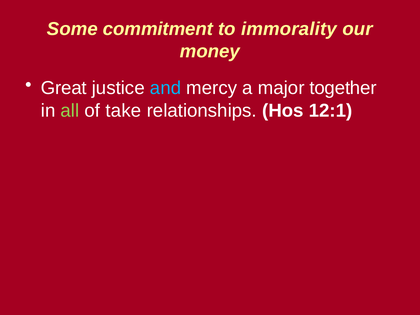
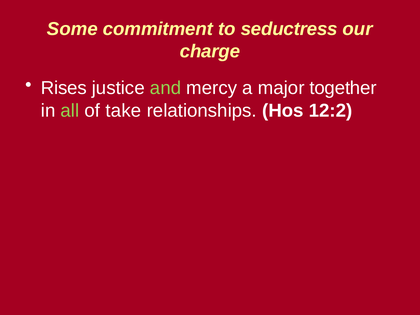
immorality: immorality -> seductress (289, 29)
money: money -> charge (210, 51)
Great: Great -> Rises (64, 88)
and colour: light blue -> light green (166, 88)
12:1: 12:1 -> 12:2 (331, 111)
